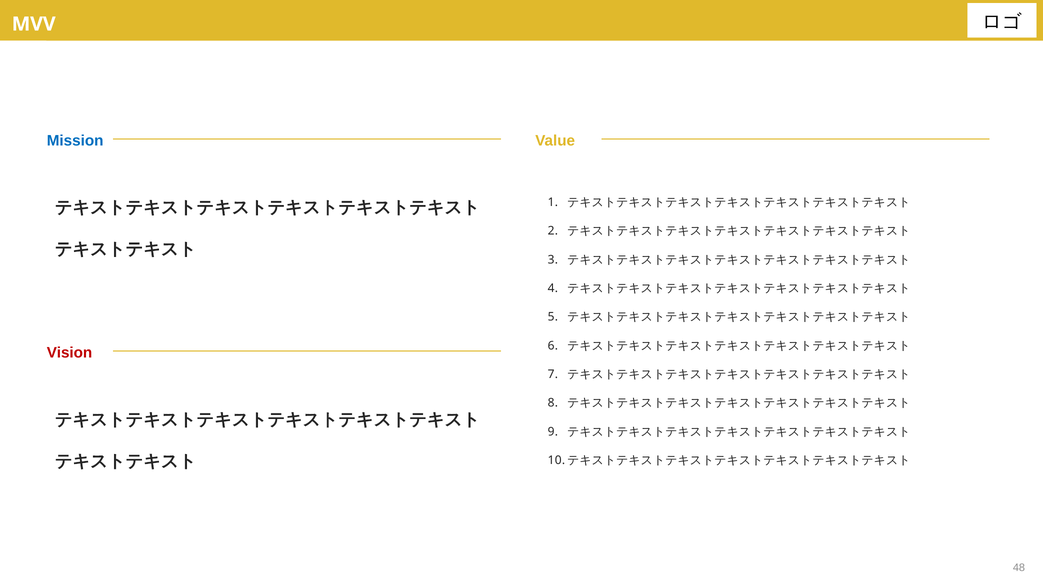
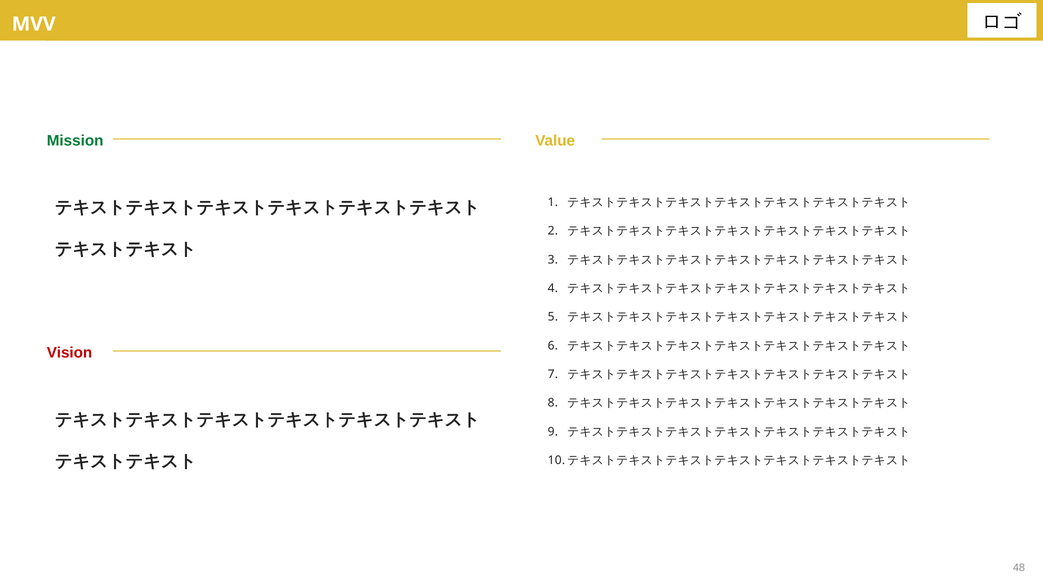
Mission colour: blue -> green (75, 141)
